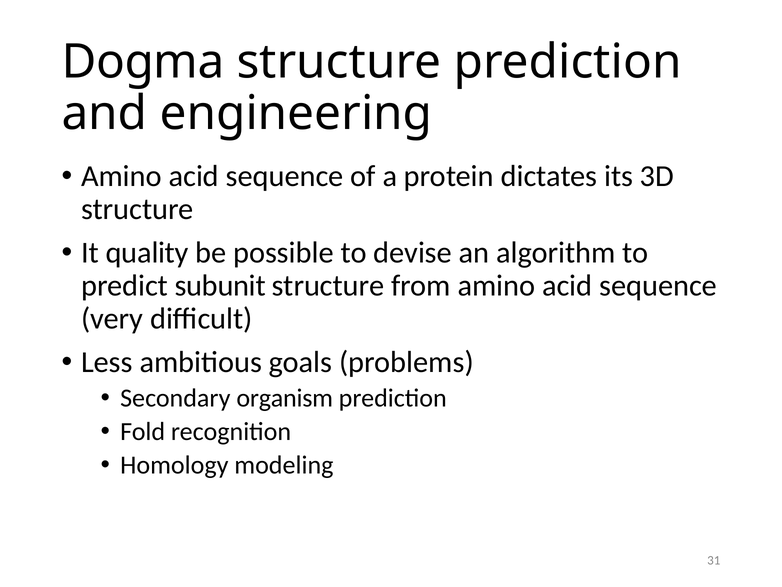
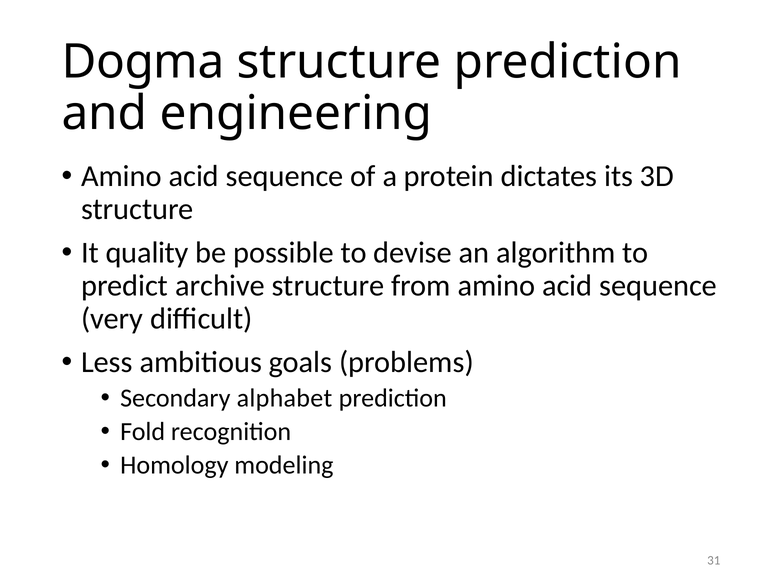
subunit: subunit -> archive (220, 285)
organism: organism -> alphabet (284, 398)
